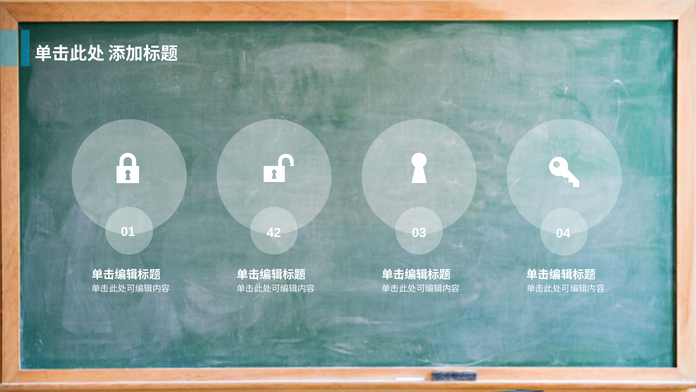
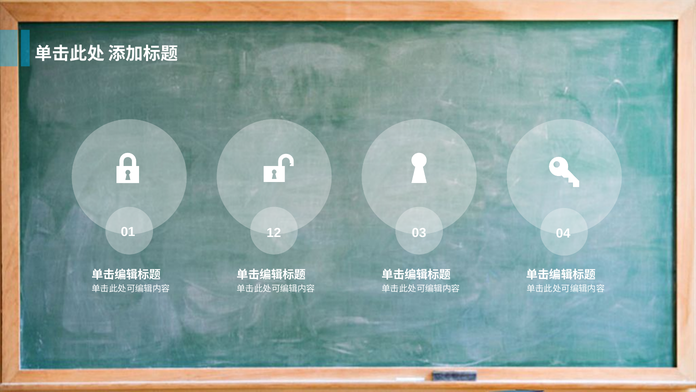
42: 42 -> 12 (274, 233)
